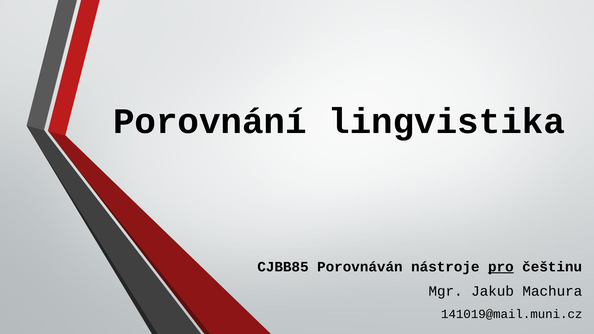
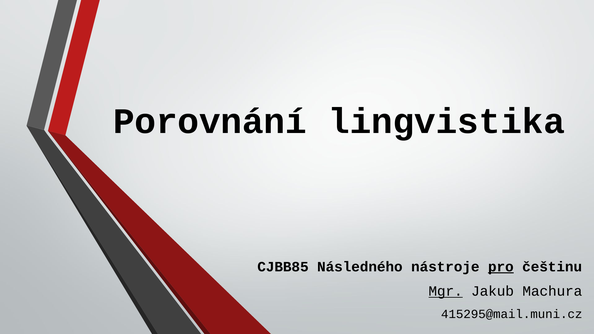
Porovnáván: Porovnáván -> Následného (360, 267)
Mgr underline: none -> present (446, 291)
141019@mail.muni.cz: 141019@mail.muni.cz -> 415295@mail.muni.cz (512, 314)
